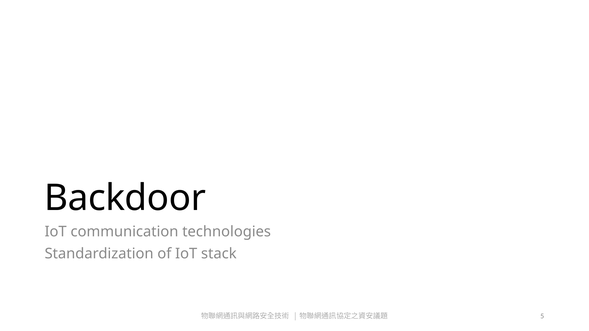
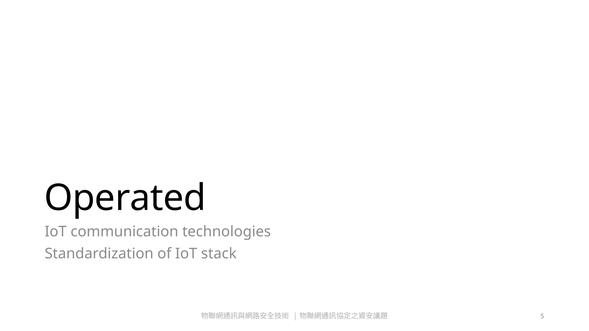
Backdoor: Backdoor -> Operated (125, 198)
